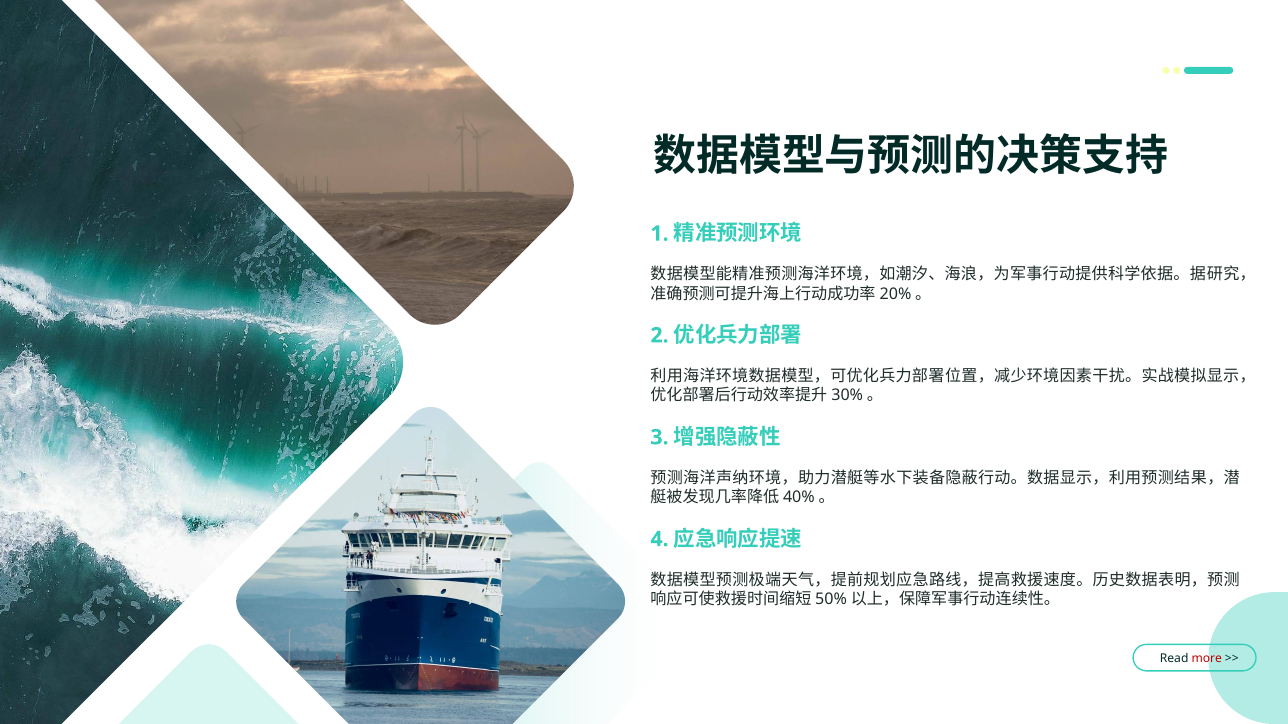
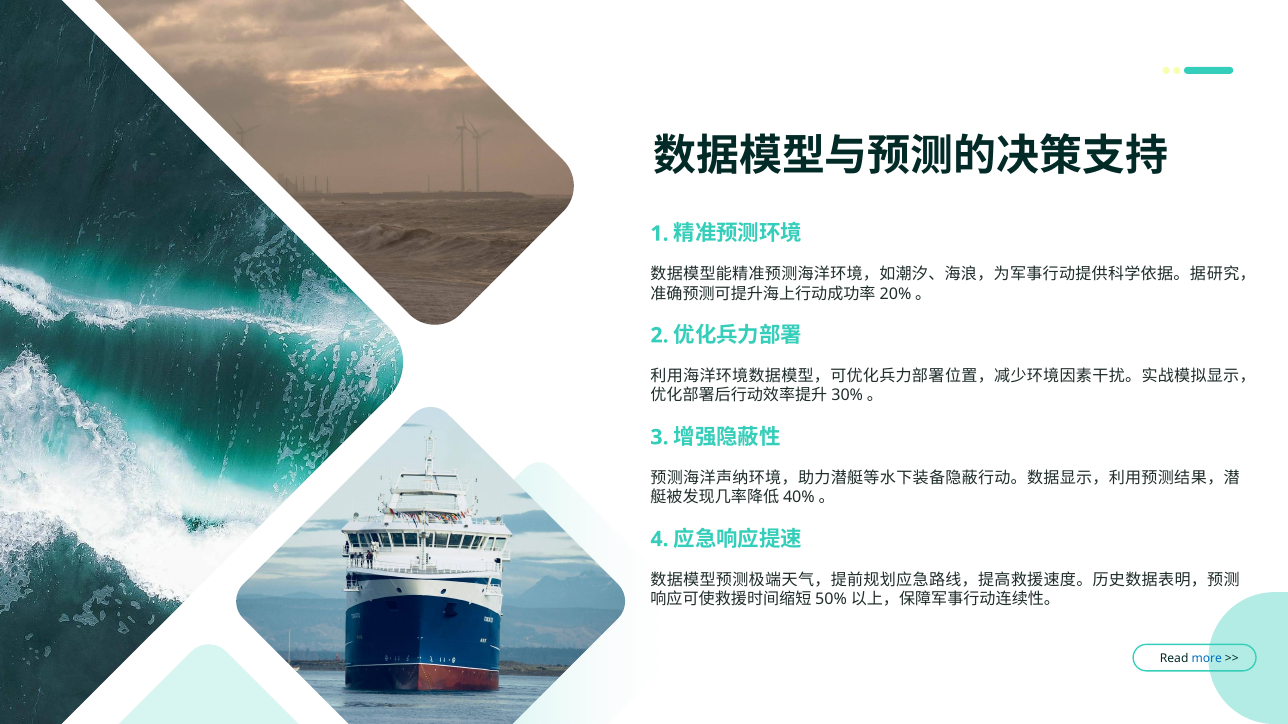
more colour: red -> blue (1207, 659)
